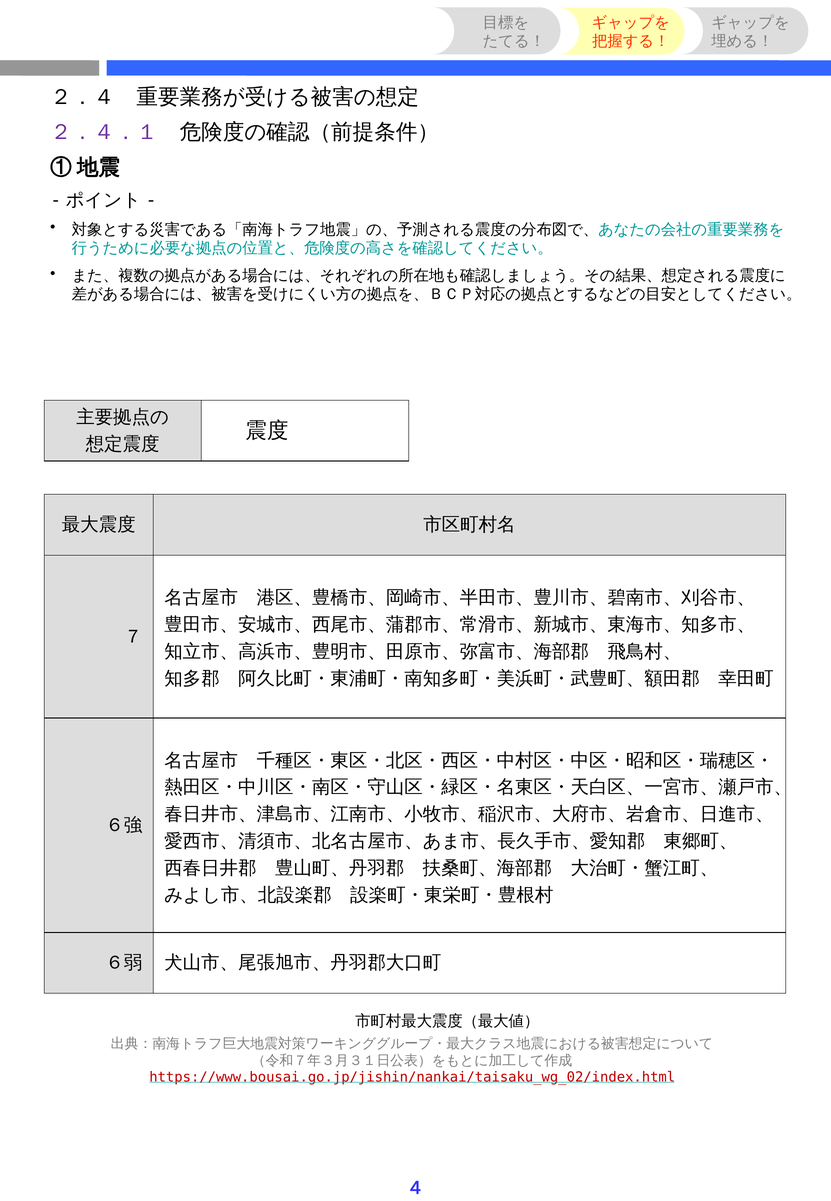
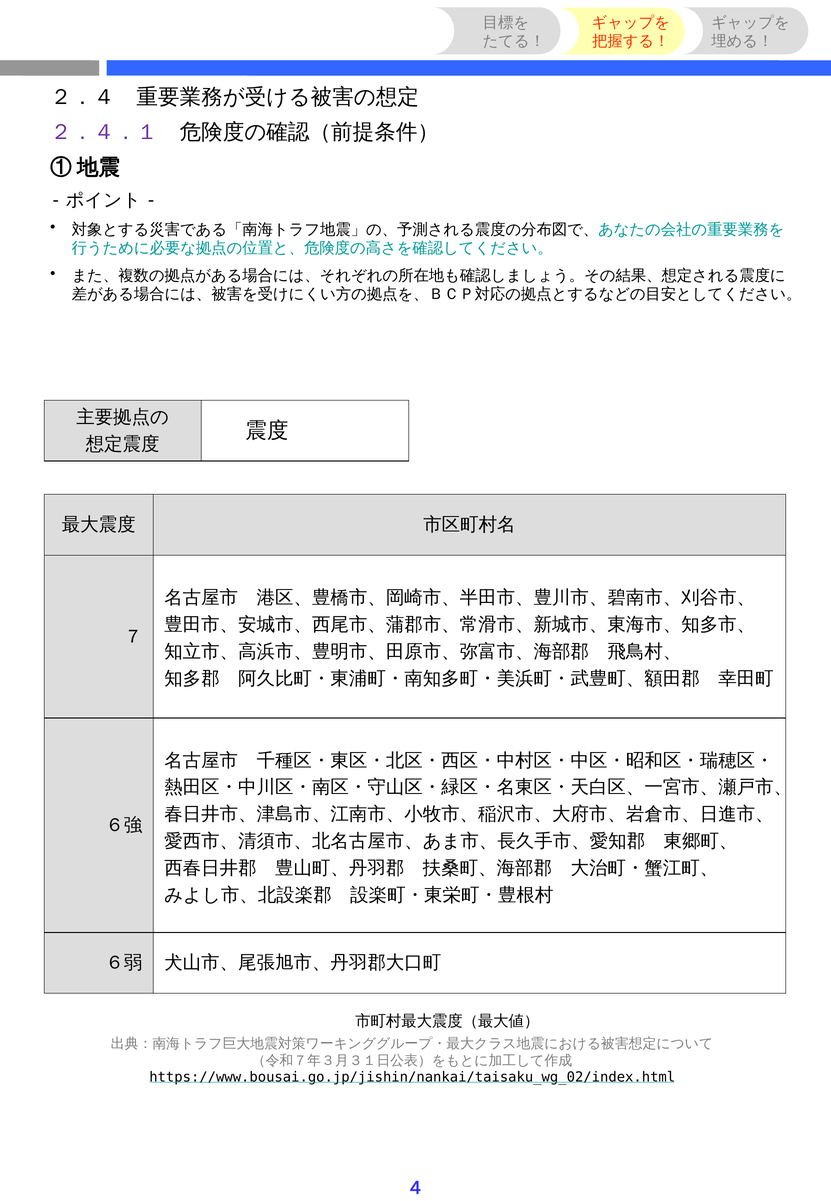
https://www.bousai.go.jp/jishin/nankai/taisaku_wg_02/index.html colour: red -> black (412, 1077)
